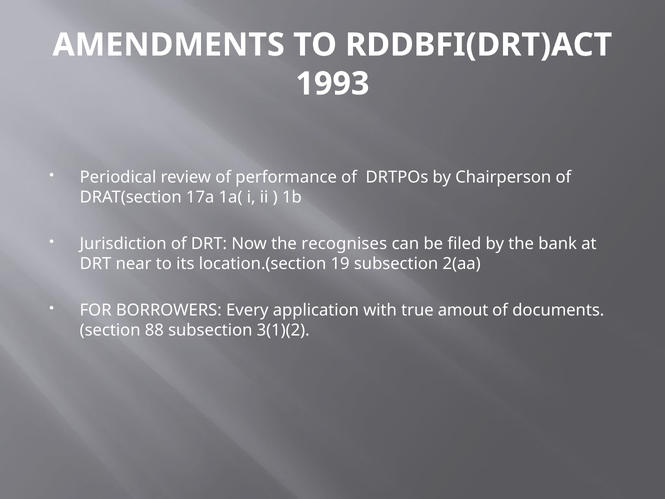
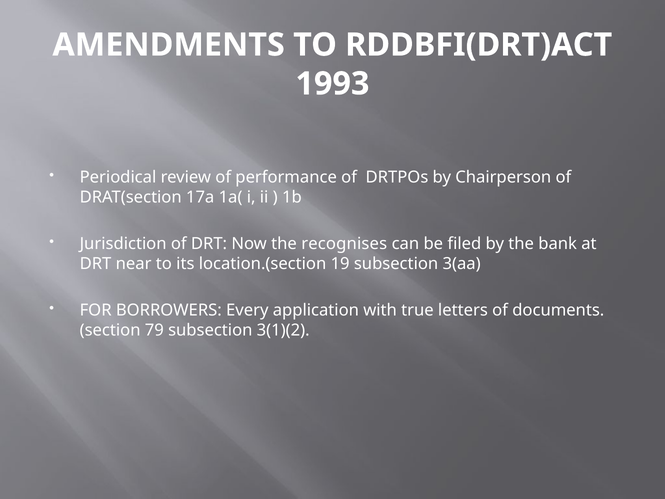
2(aa: 2(aa -> 3(aa (462, 264)
amout: amout -> letters (463, 310)
88: 88 -> 79 (154, 330)
